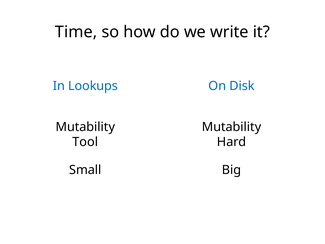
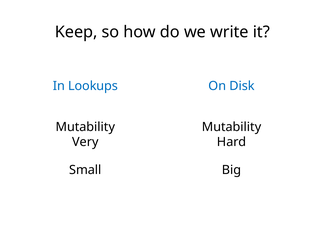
Time: Time -> Keep (76, 32)
Tool: Tool -> Very (85, 142)
